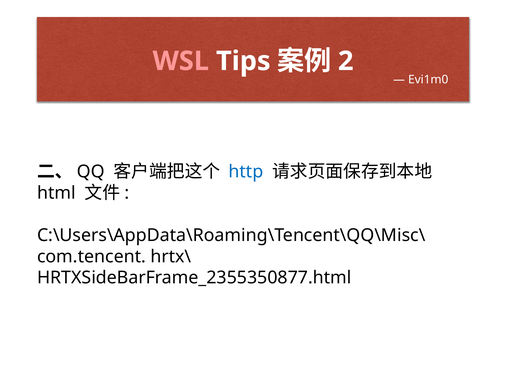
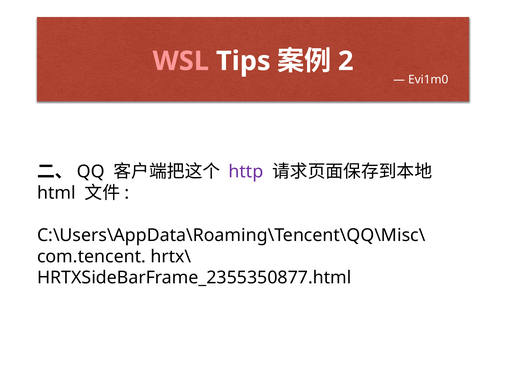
http colour: blue -> purple (246, 172)
